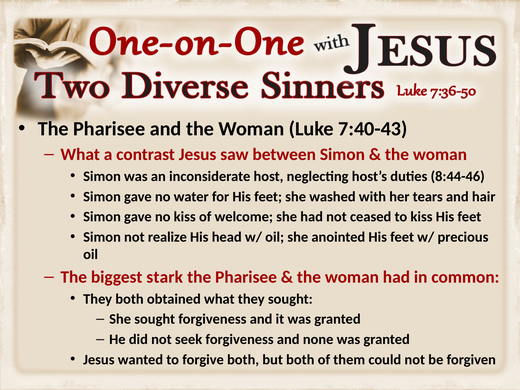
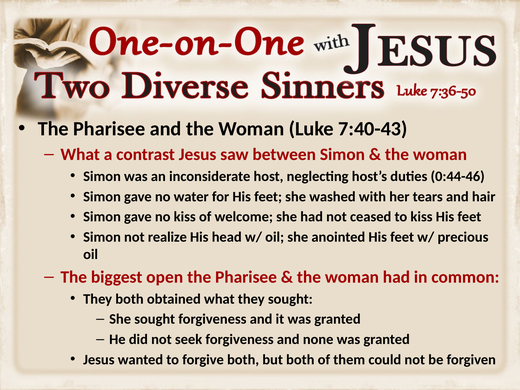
8:44-46: 8:44-46 -> 0:44-46 (458, 176)
stark: stark -> open (165, 277)
